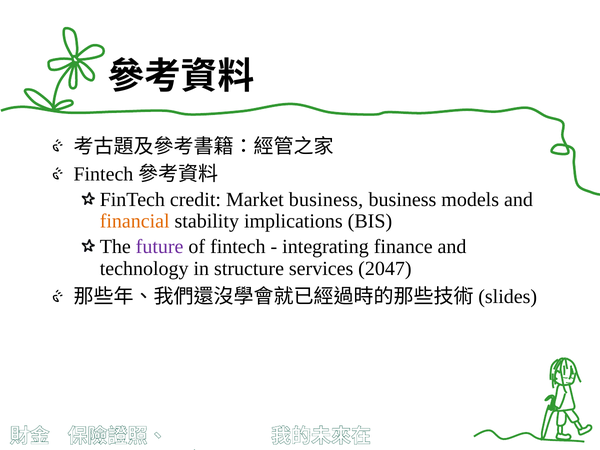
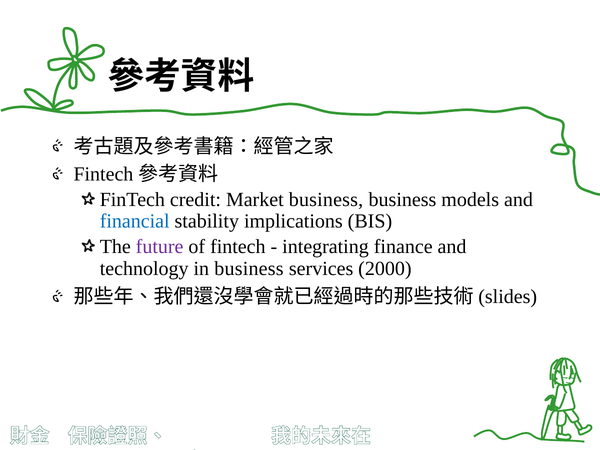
financial colour: orange -> blue (135, 221)
in structure: structure -> business (249, 268)
2047: 2047 -> 2000 (385, 268)
